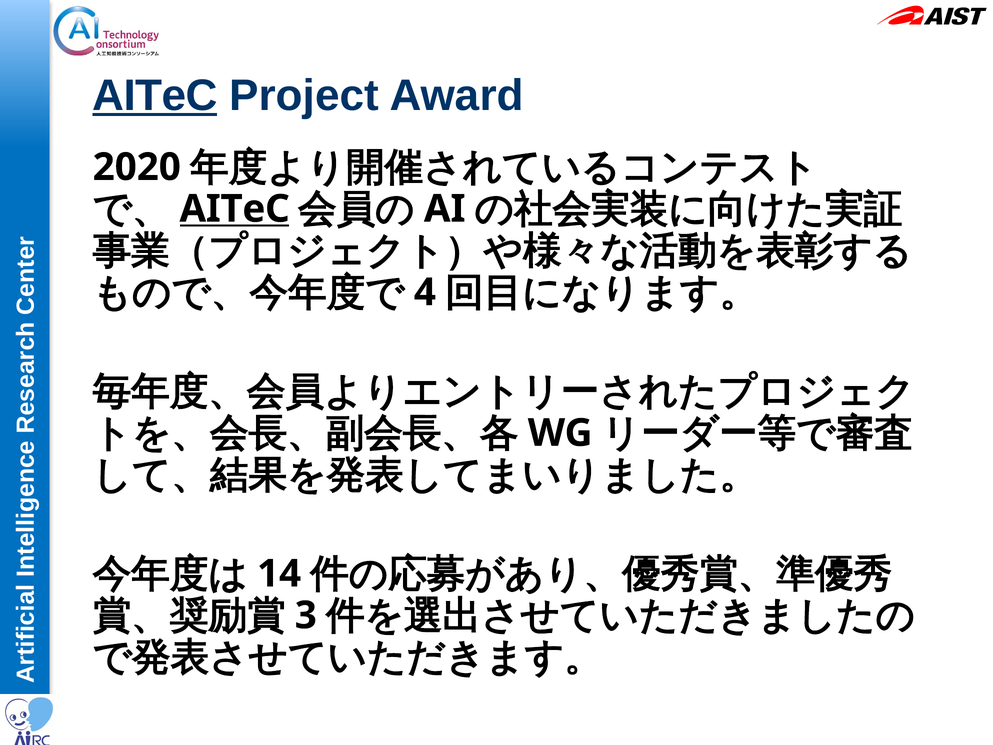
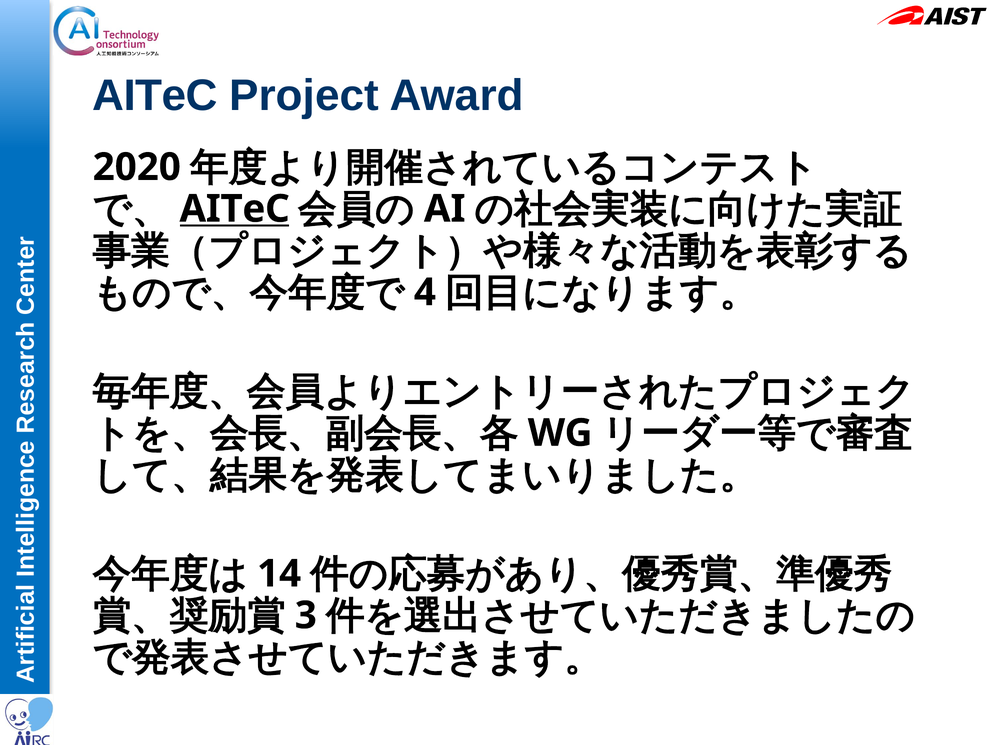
AITeC underline: present -> none (155, 95)
